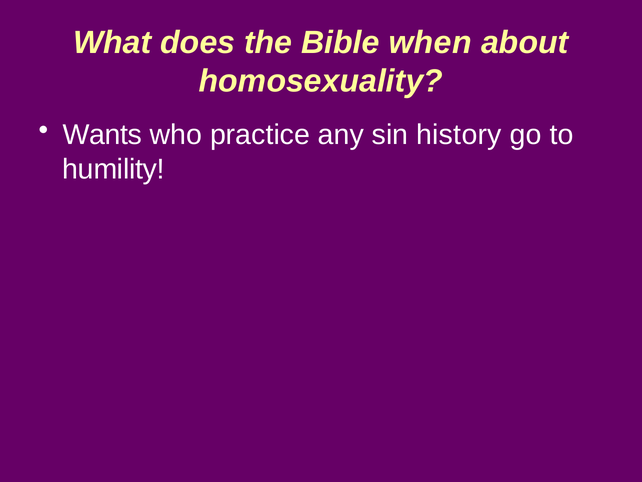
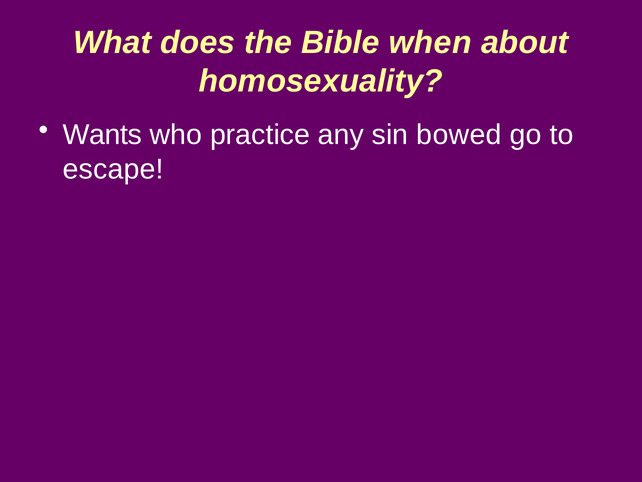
history: history -> bowed (459, 135)
humility: humility -> escape (113, 169)
